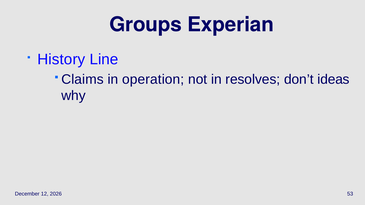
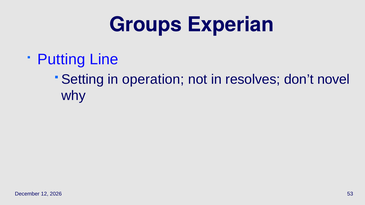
History: History -> Putting (61, 59)
Claims: Claims -> Setting (83, 79)
ideas: ideas -> novel (333, 79)
